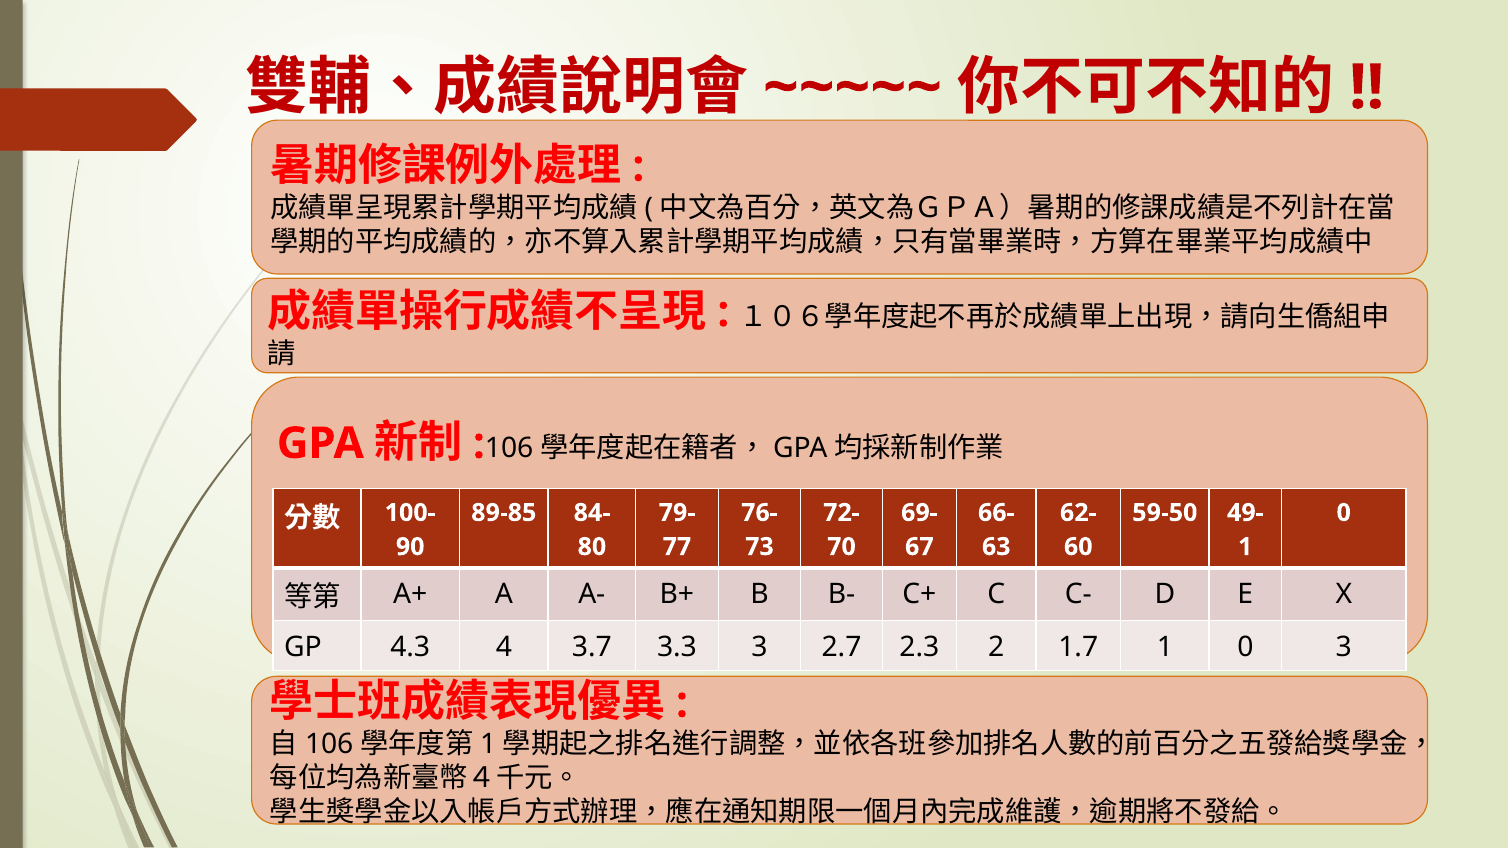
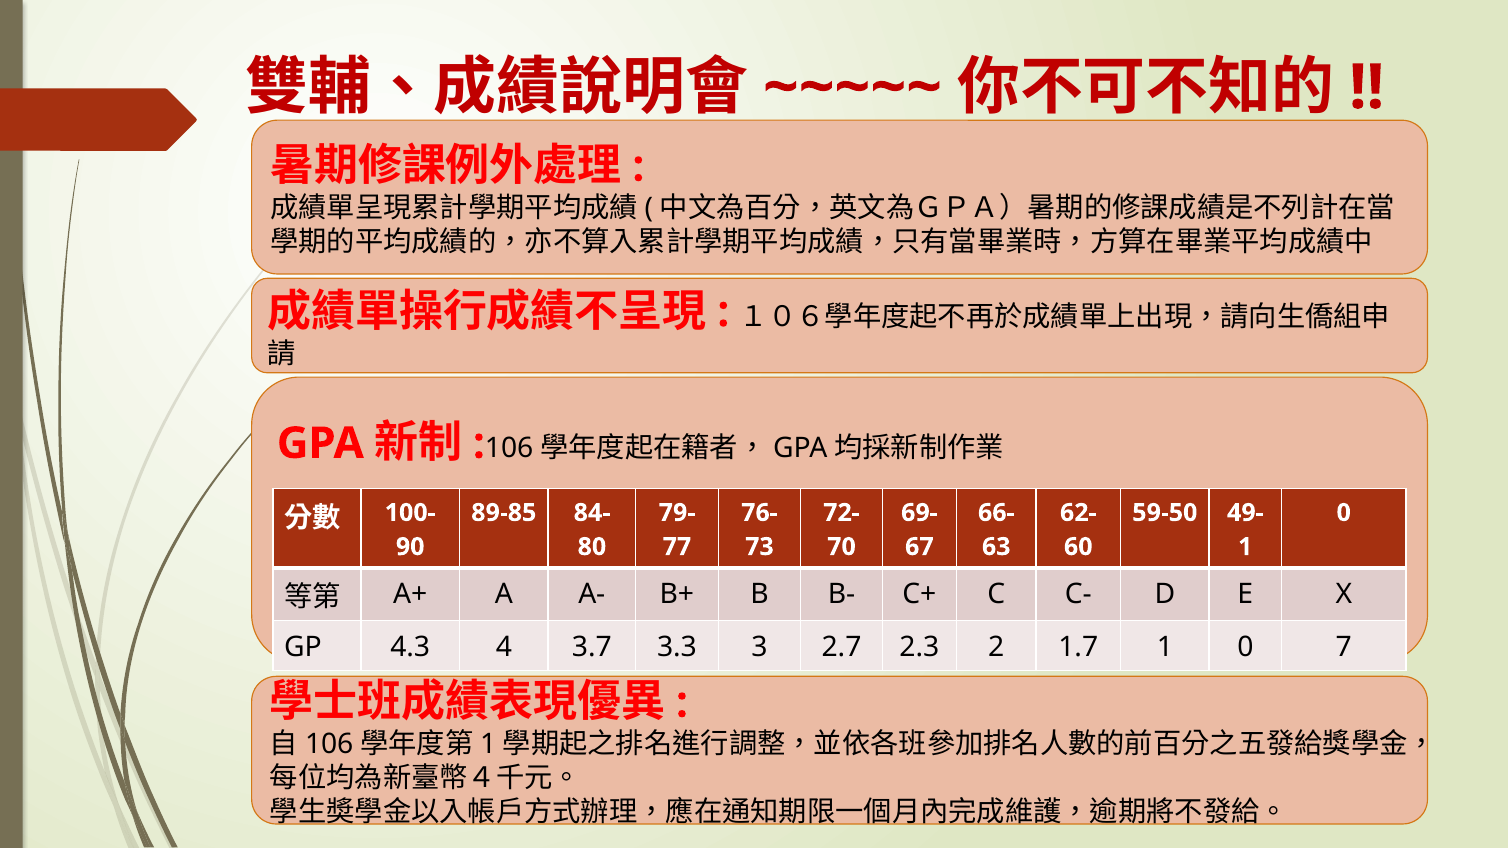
0 3: 3 -> 7 (1344, 647)
